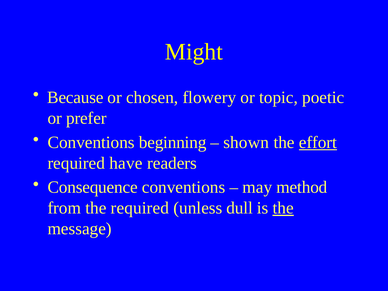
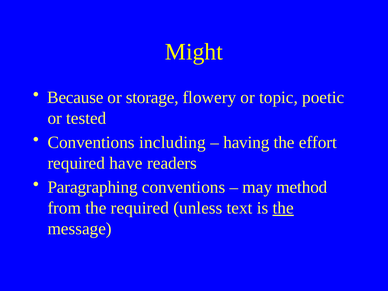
chosen: chosen -> storage (152, 98)
prefer: prefer -> tested (86, 118)
beginning: beginning -> including (172, 142)
shown: shown -> having (246, 142)
effort underline: present -> none (318, 142)
Consequence: Consequence -> Paragraphing (93, 187)
dull: dull -> text (240, 208)
